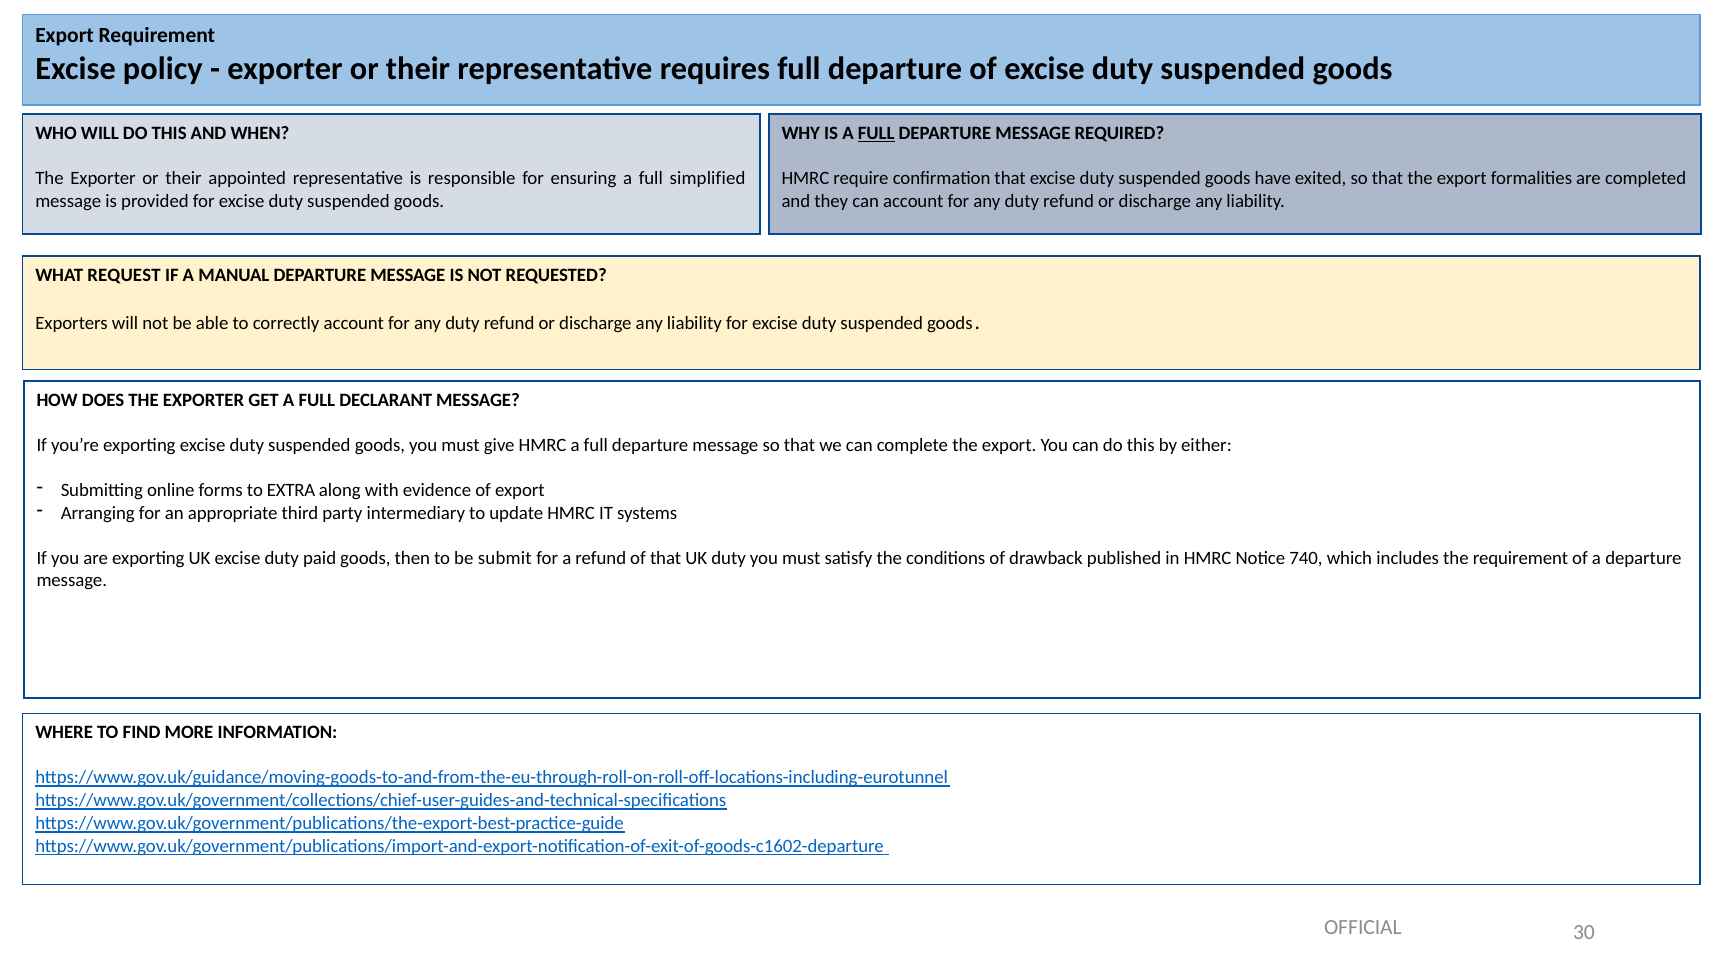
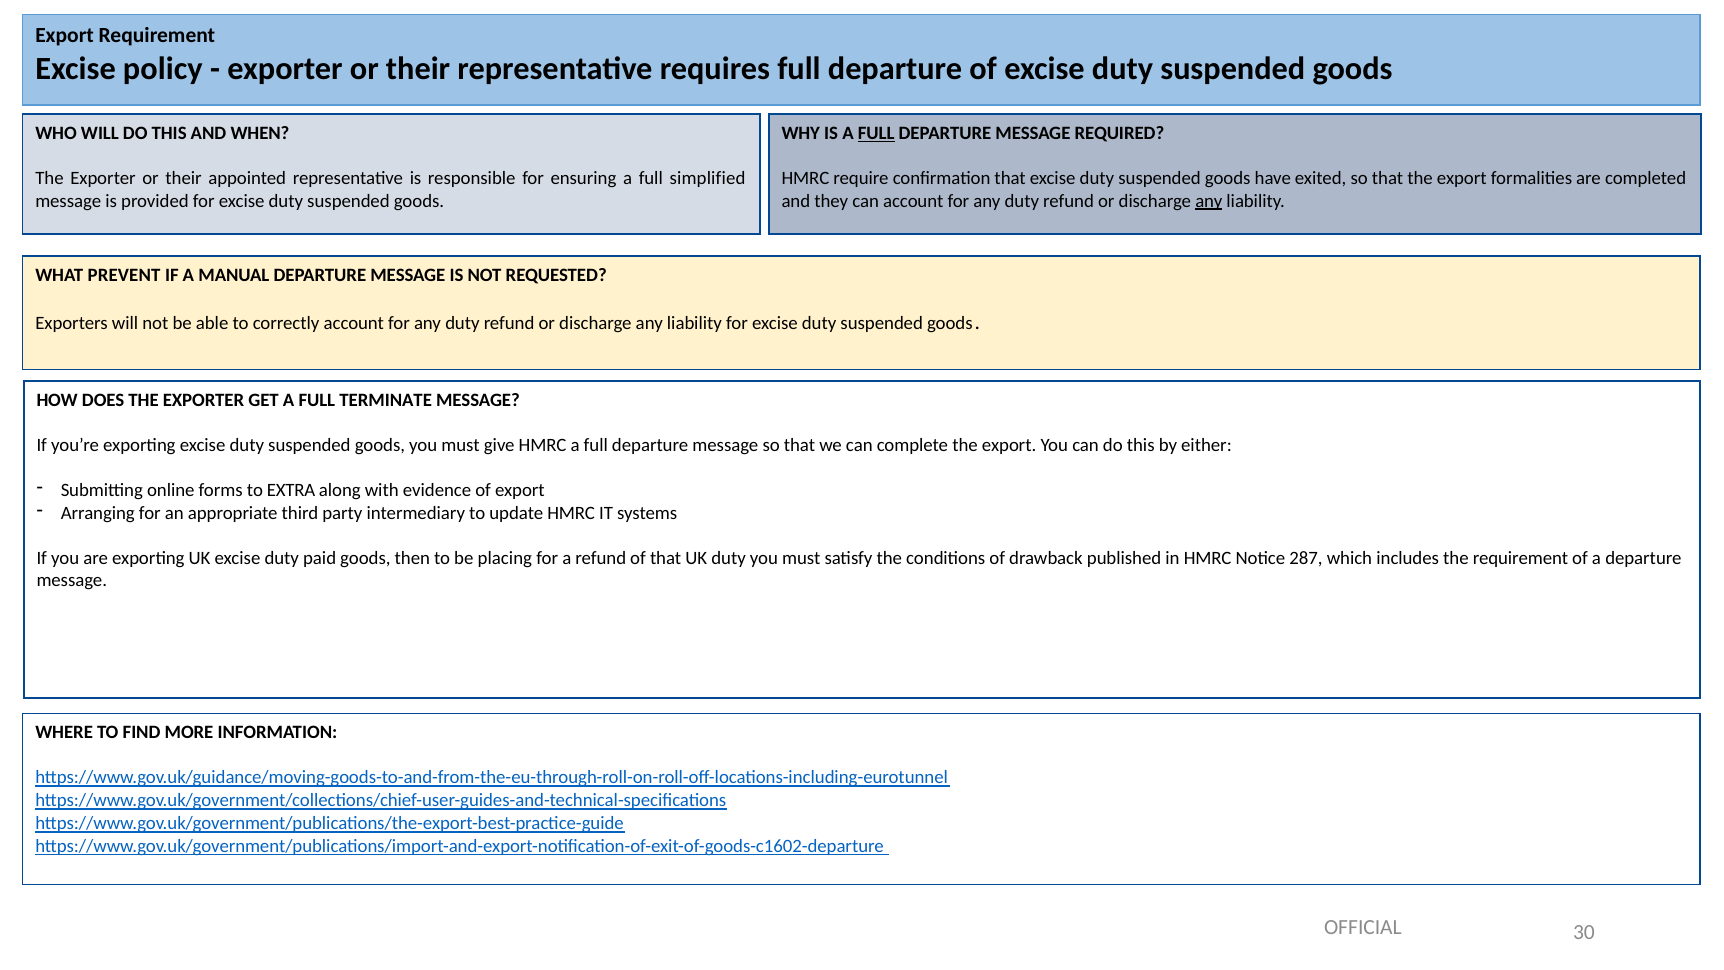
any underline: none -> present (1209, 201)
REQUEST: REQUEST -> PREVENT (124, 275)
DECLARANT: DECLARANT -> TERMINATE (386, 400)
submit: submit -> placing (505, 558)
740: 740 -> 287 (1306, 558)
